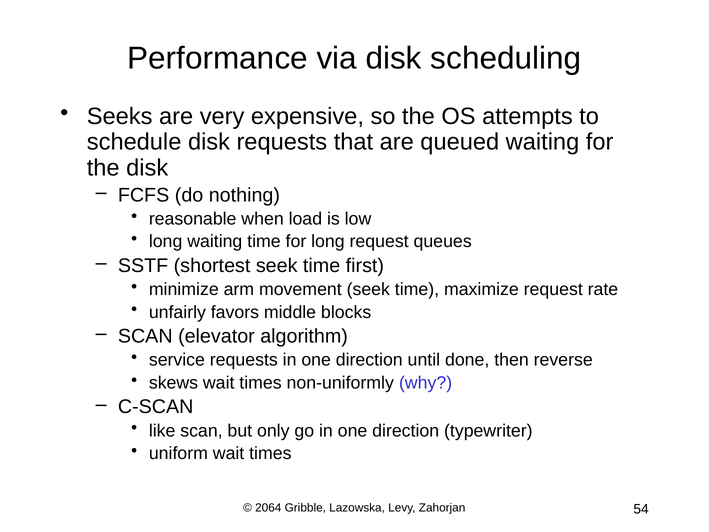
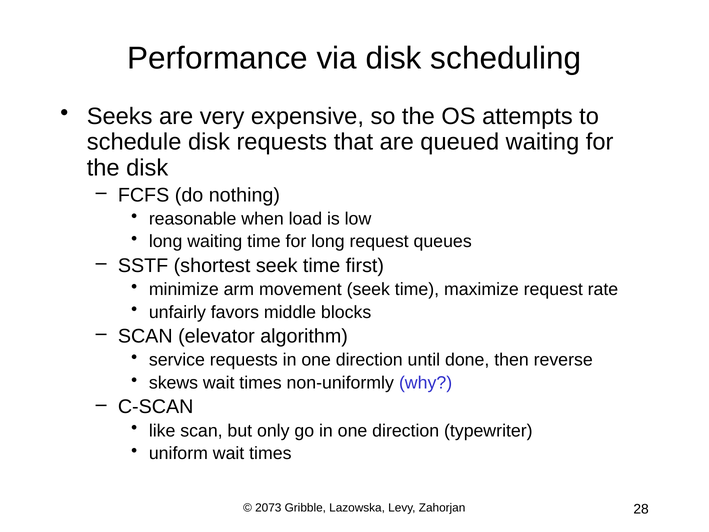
2064: 2064 -> 2073 (268, 508)
54: 54 -> 28 (641, 509)
